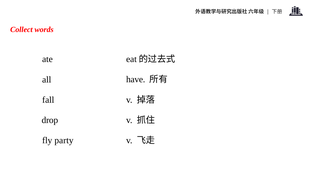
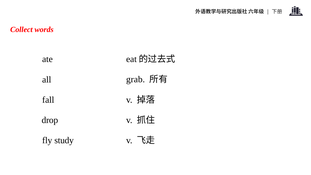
have: have -> grab (136, 79)
party: party -> study (64, 140)
